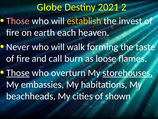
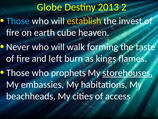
2021: 2021 -> 2013 (108, 7)
Those colour: pink -> light blue (18, 21)
each: each -> cube (67, 33)
call: call -> left (55, 58)
loose: loose -> kings (106, 58)
Those underline: present -> none (18, 73)
overturn: overturn -> prophets (68, 73)
shown: shown -> access (118, 96)
